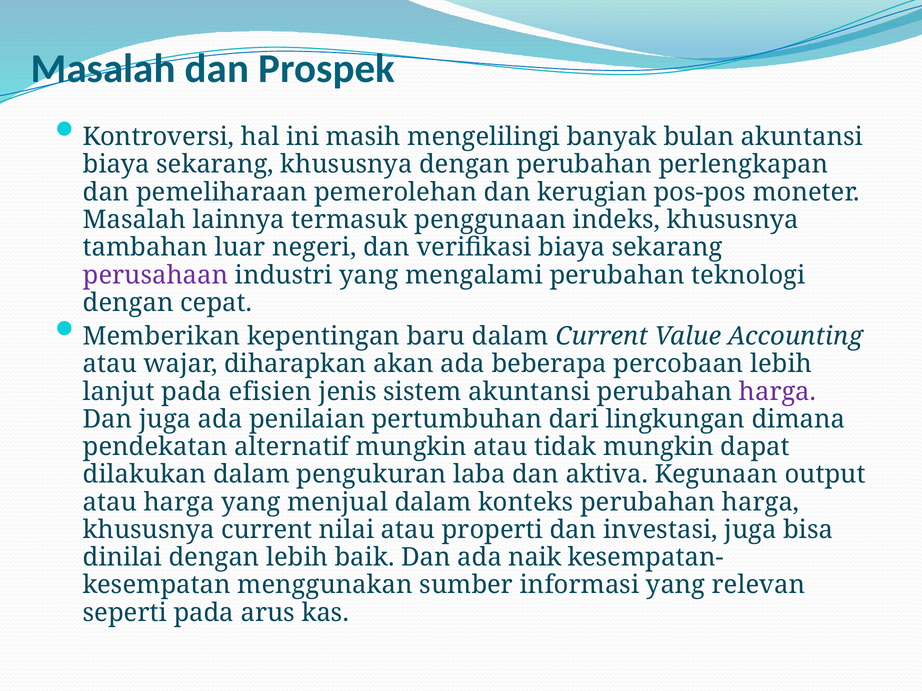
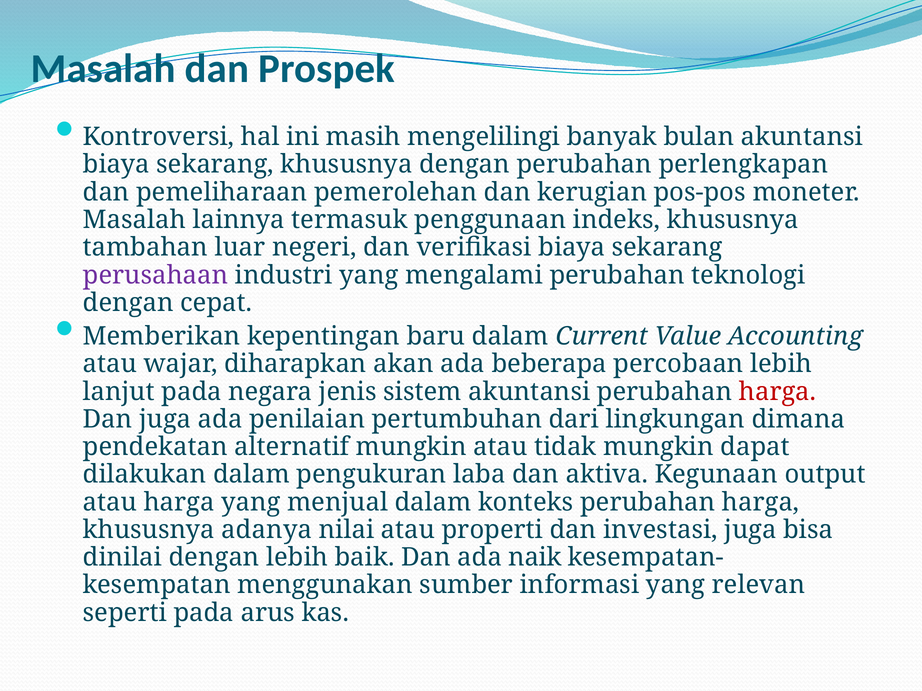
efisien: efisien -> negara (270, 392)
harga colour: purple -> red (778, 392)
khususnya current: current -> adanya (267, 530)
